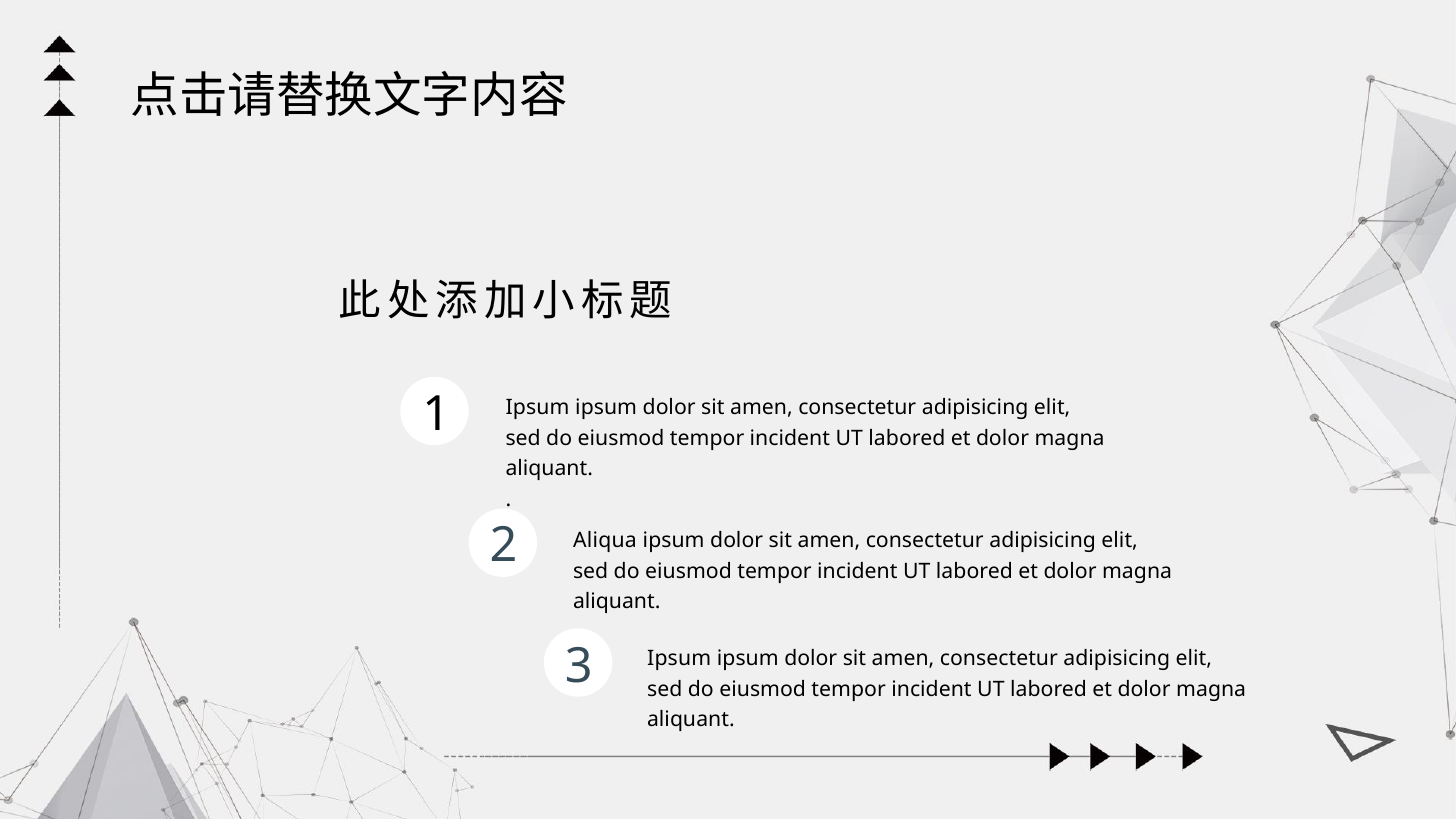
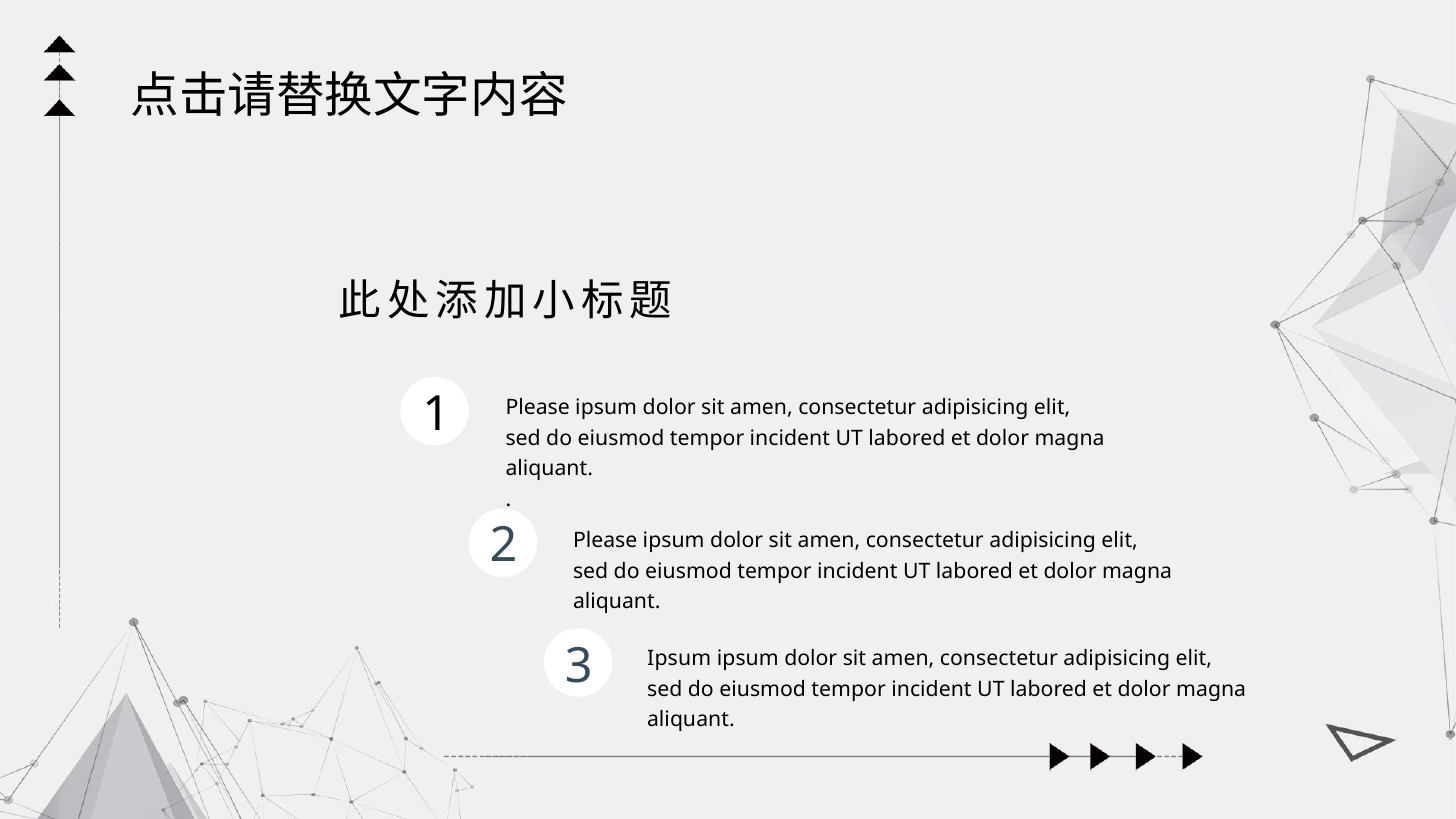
Ipsum: Ipsum -> Please (538, 408)
Aliqua: Aliqua -> Please (605, 541)
